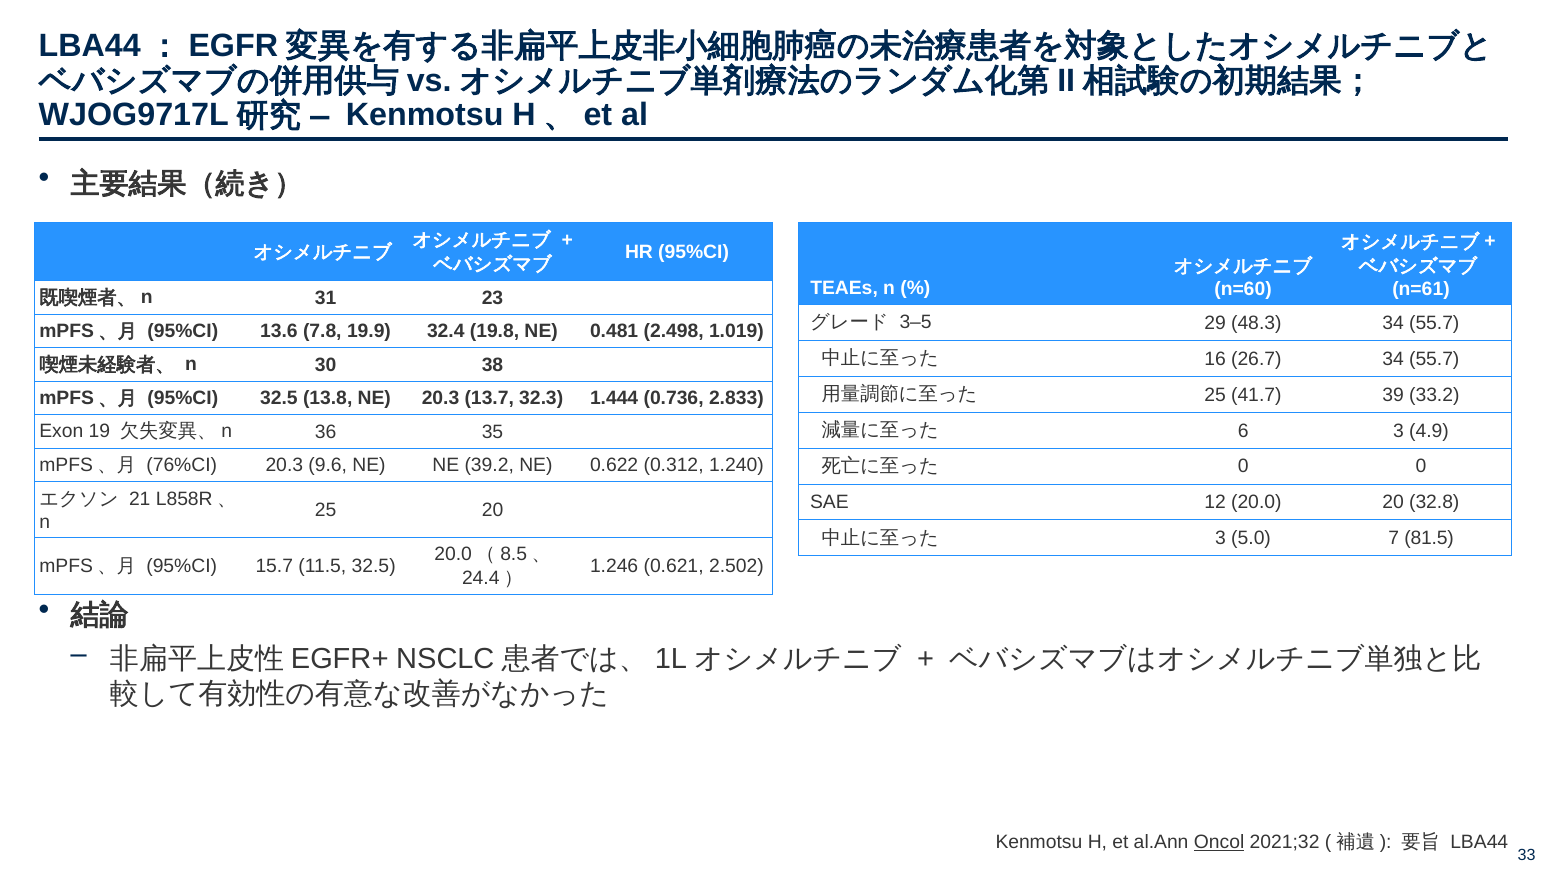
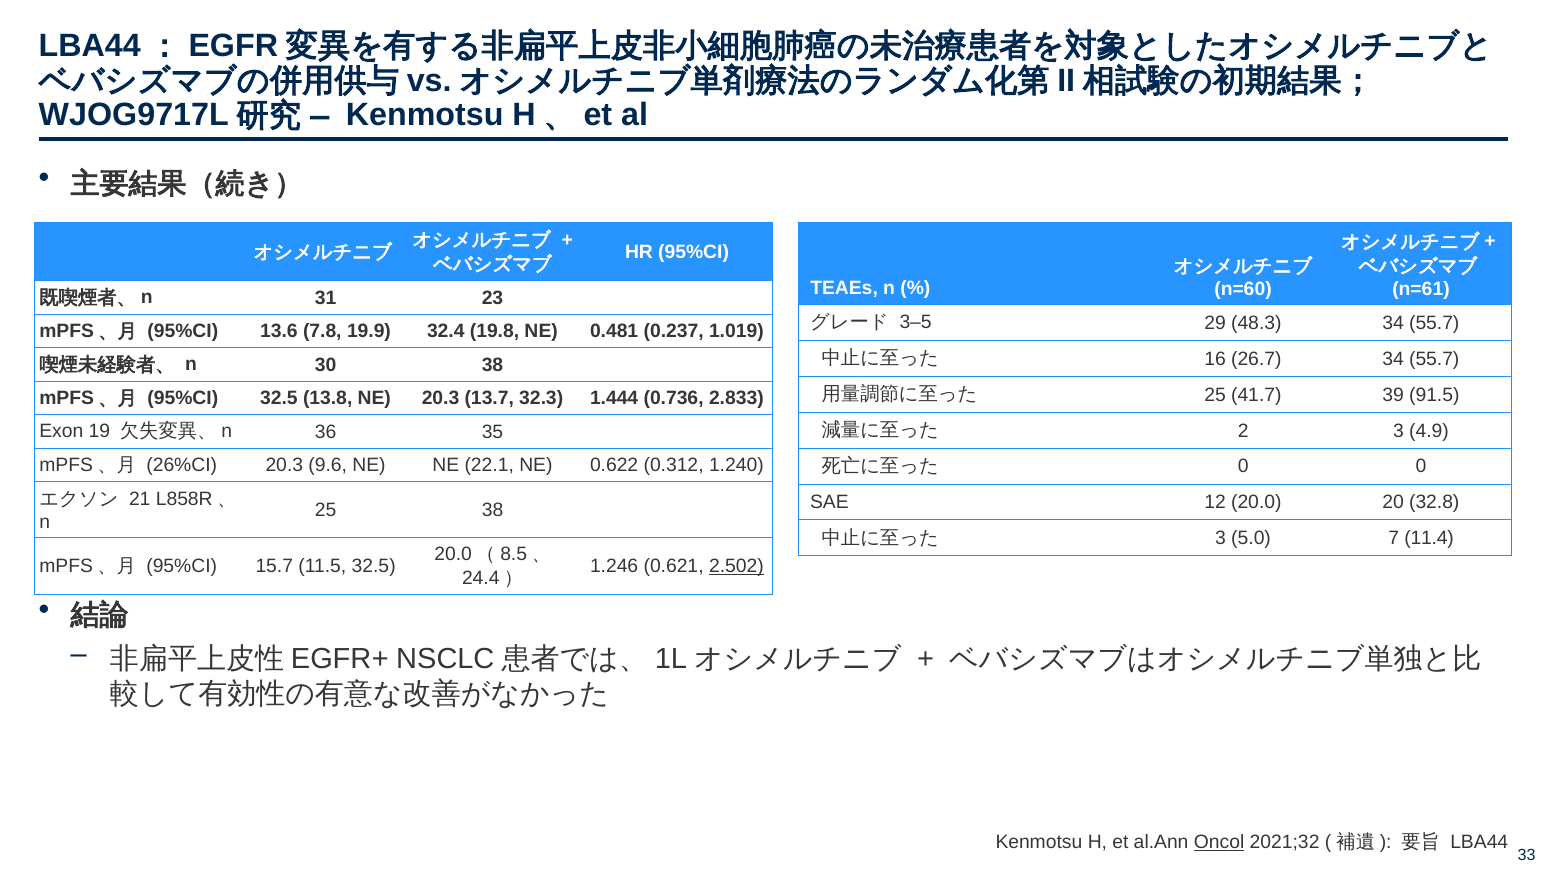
2.498: 2.498 -> 0.237 (674, 332)
33.2: 33.2 -> 91.5 (1434, 395)
6: 6 -> 2 (1243, 431)
76%CI: 76%CI -> 26%CI (182, 465)
39.2: 39.2 -> 22.1 (489, 466)
25 20: 20 -> 38 (493, 510)
81.5: 81.5 -> 11.4 (1429, 538)
2.502 underline: none -> present (736, 566)
